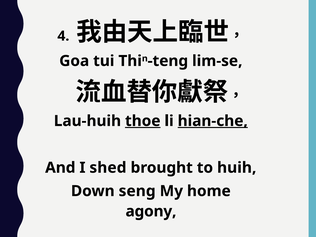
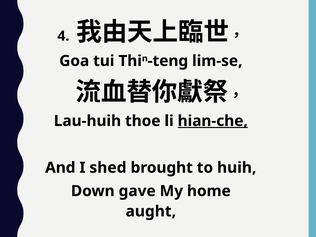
thoe underline: present -> none (143, 121)
seng: seng -> gave (137, 191)
agony: agony -> aught (151, 211)
